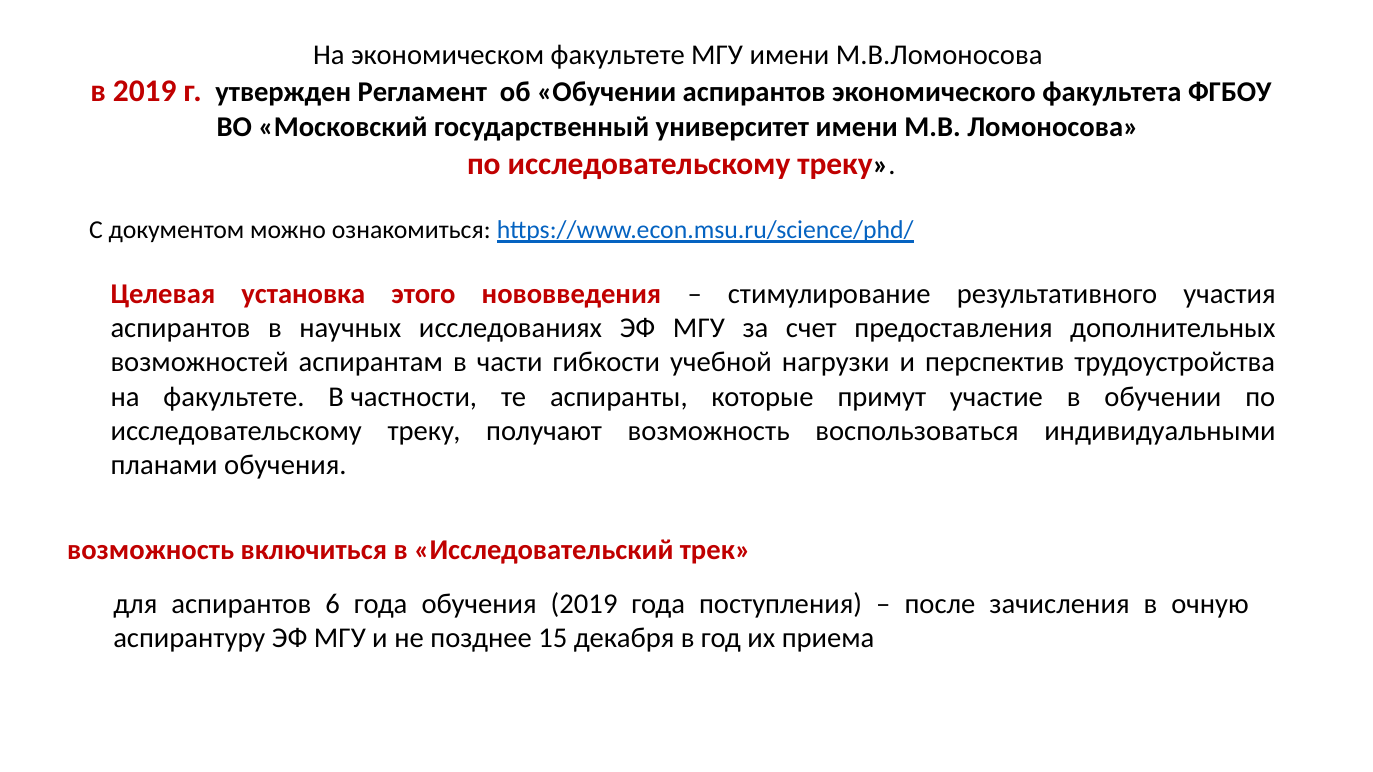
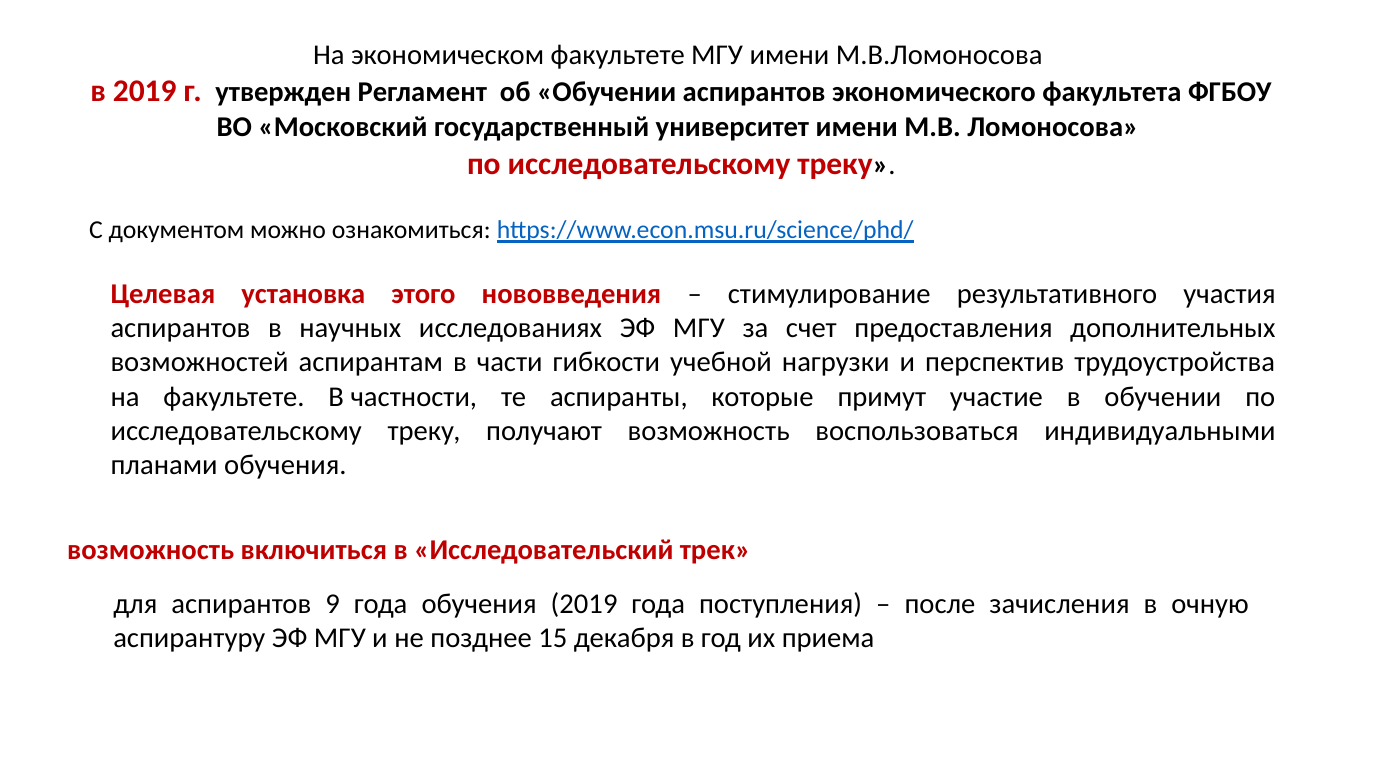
6: 6 -> 9 (333, 604)
